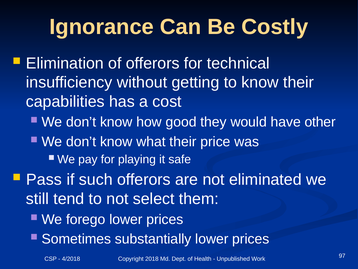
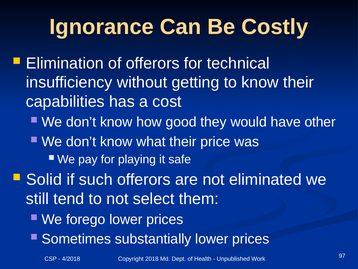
Pass: Pass -> Solid (44, 179)
